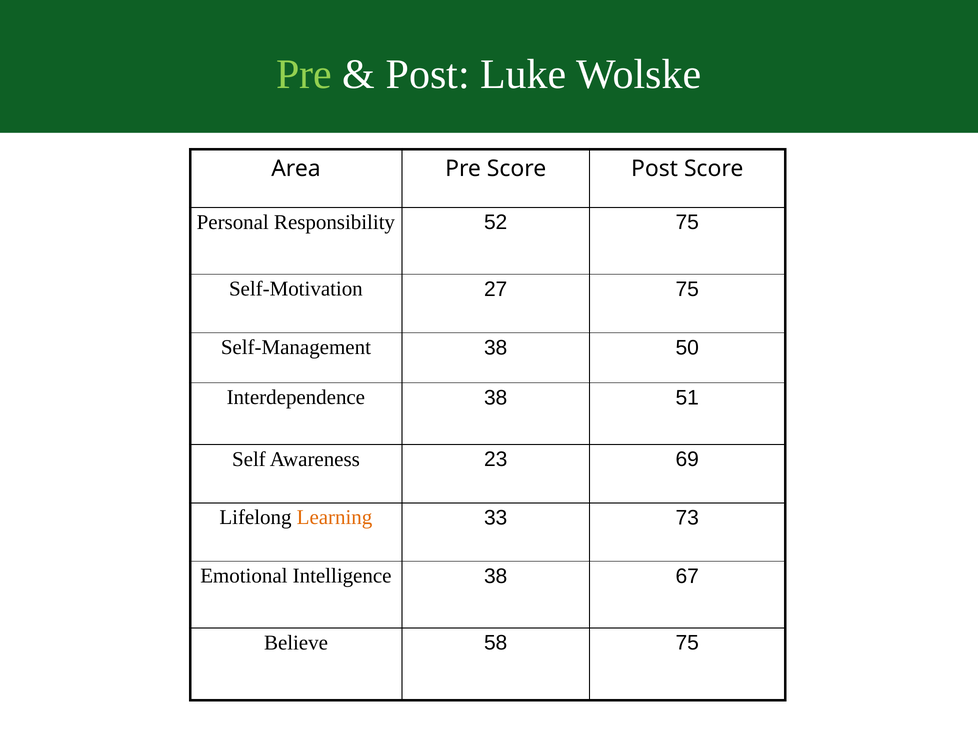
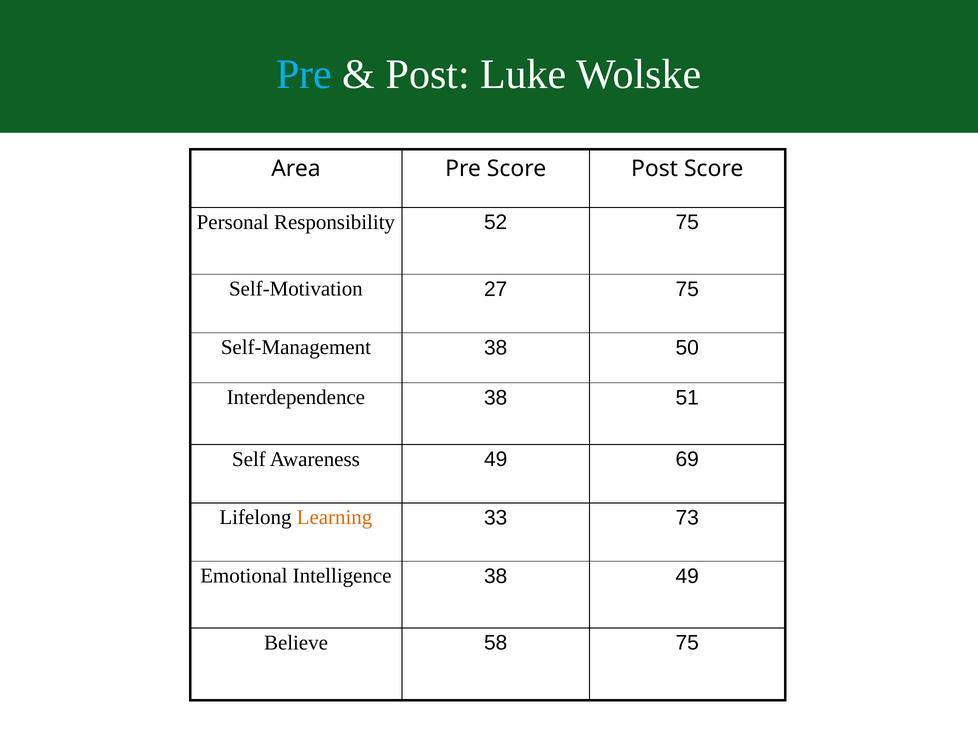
Pre colour: light green -> light blue (304, 75)
Awareness 23: 23 -> 49 (496, 459)
38 67: 67 -> 49 (687, 576)
